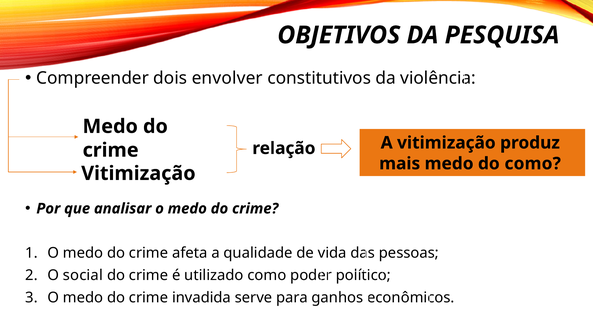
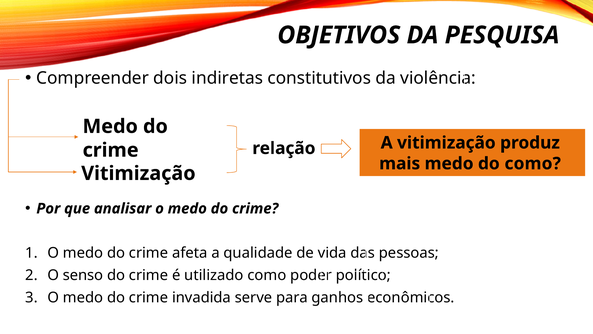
envolver: envolver -> indiretas (227, 78)
social: social -> senso (83, 275)
